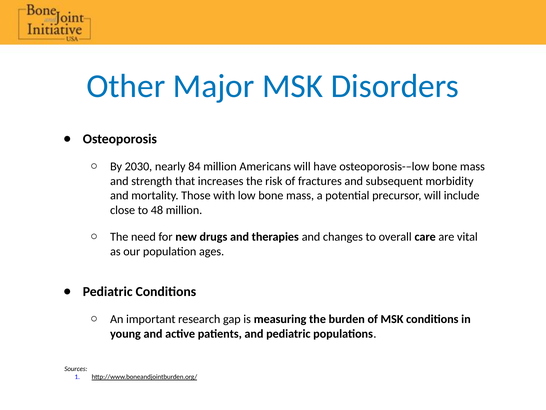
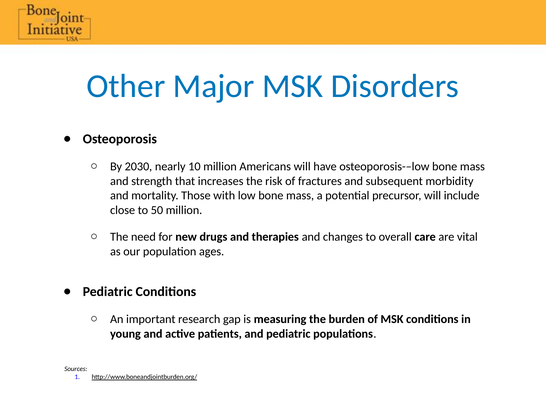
84: 84 -> 10 (194, 166)
48: 48 -> 50 (157, 210)
